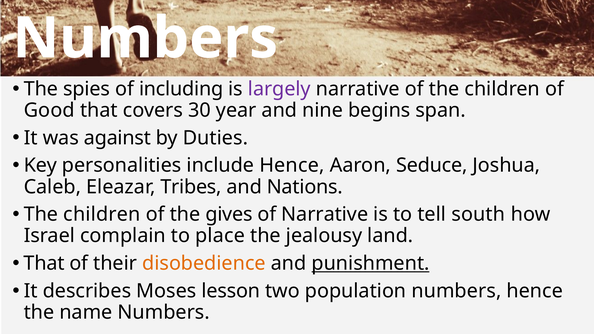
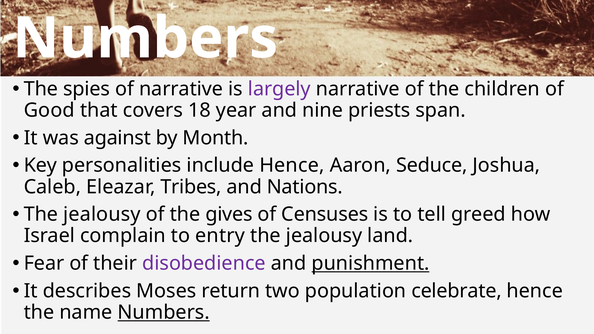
of including: including -> narrative (181, 89)
30: 30 -> 18 (199, 110)
begins: begins -> priests (379, 110)
Duties: Duties -> Month (216, 138)
children: children -> jealousy (102, 214)
of Narrative: Narrative -> Censuses (325, 214)
south: south -> greed (478, 214)
place: place -> entry (220, 236)
That: That -> Fear (44, 263)
disobedience colour: orange -> purple (204, 263)
lesson: lesson -> return (231, 291)
population numbers: numbers -> celebrate (457, 291)
Numbers underline: none -> present (164, 312)
